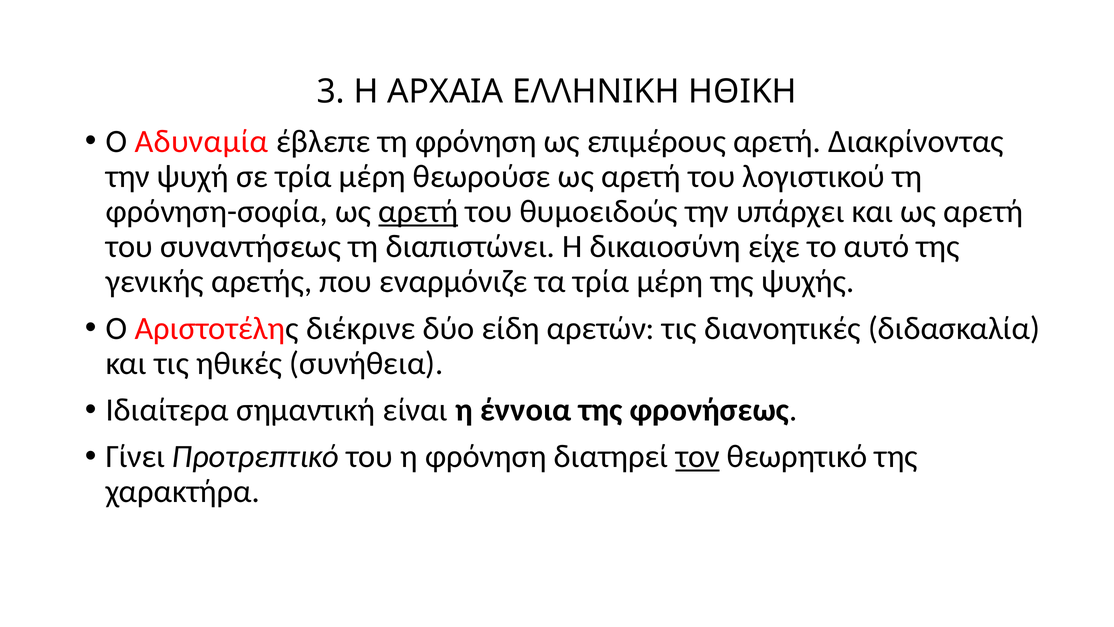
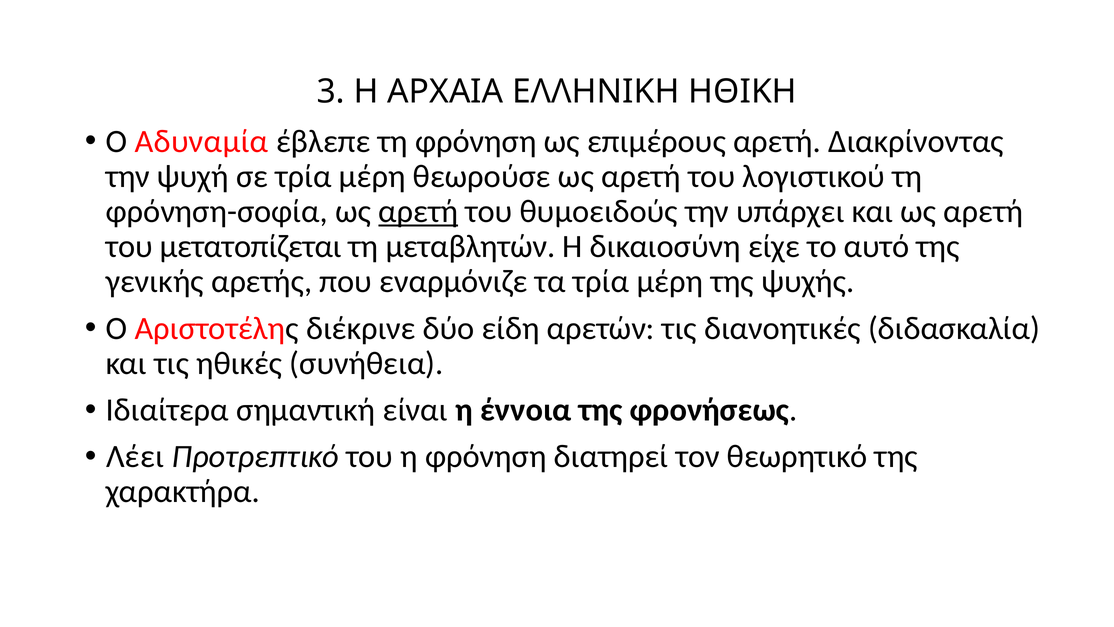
συναντήσεως: συναντήσεως -> μετατοπίζεται (251, 246)
διαπιστώνει: διαπιστώνει -> μεταβλητών (470, 246)
Γίνει: Γίνει -> Λέει (135, 456)
τον underline: present -> none (698, 456)
